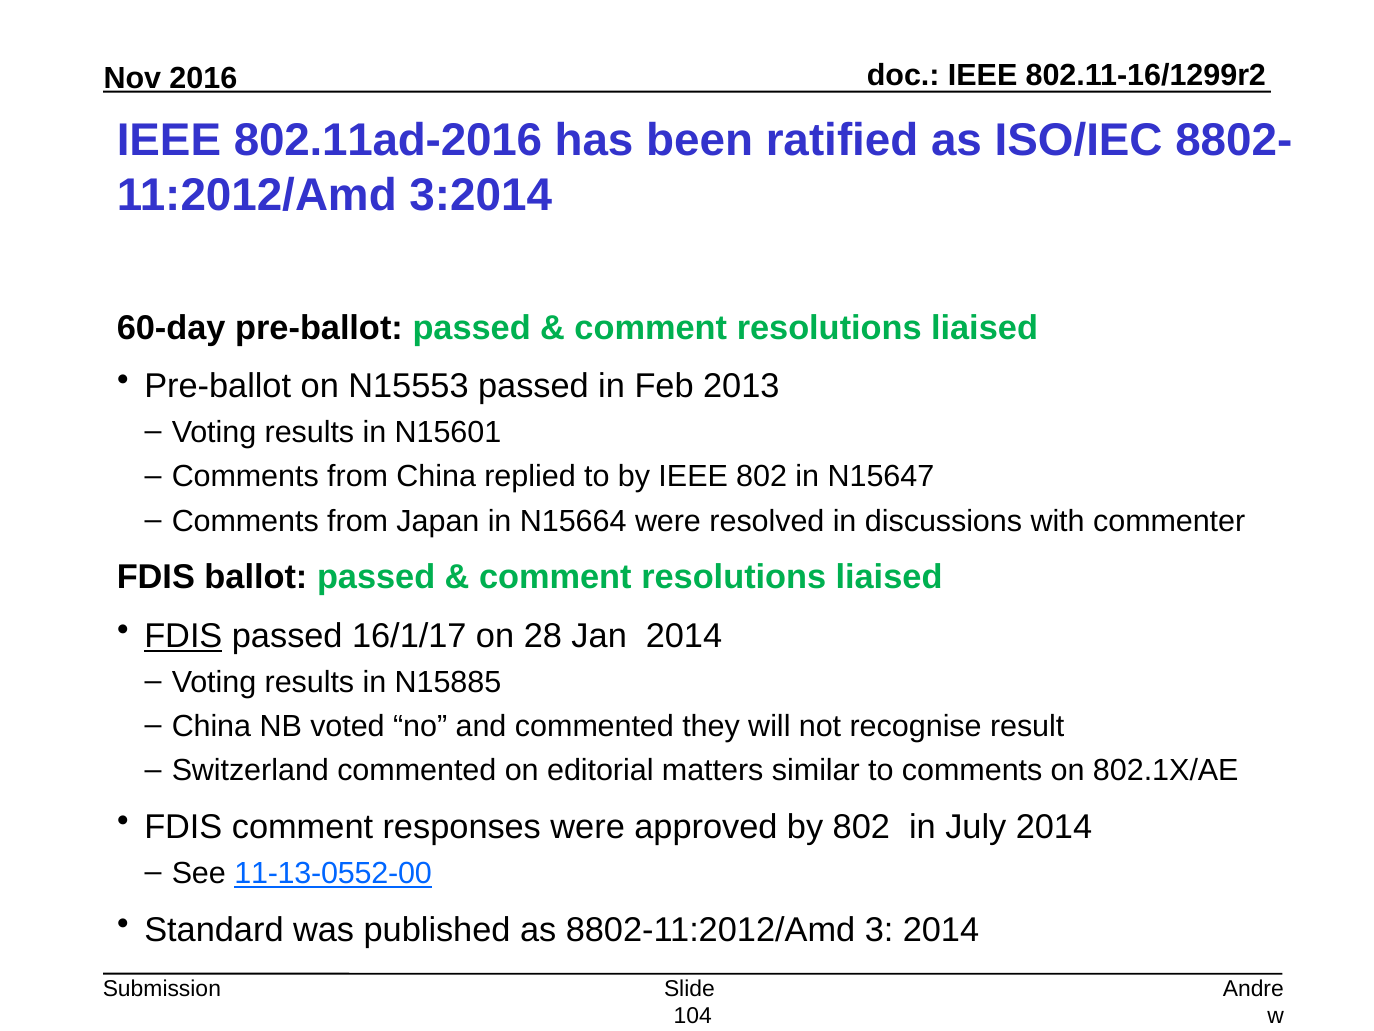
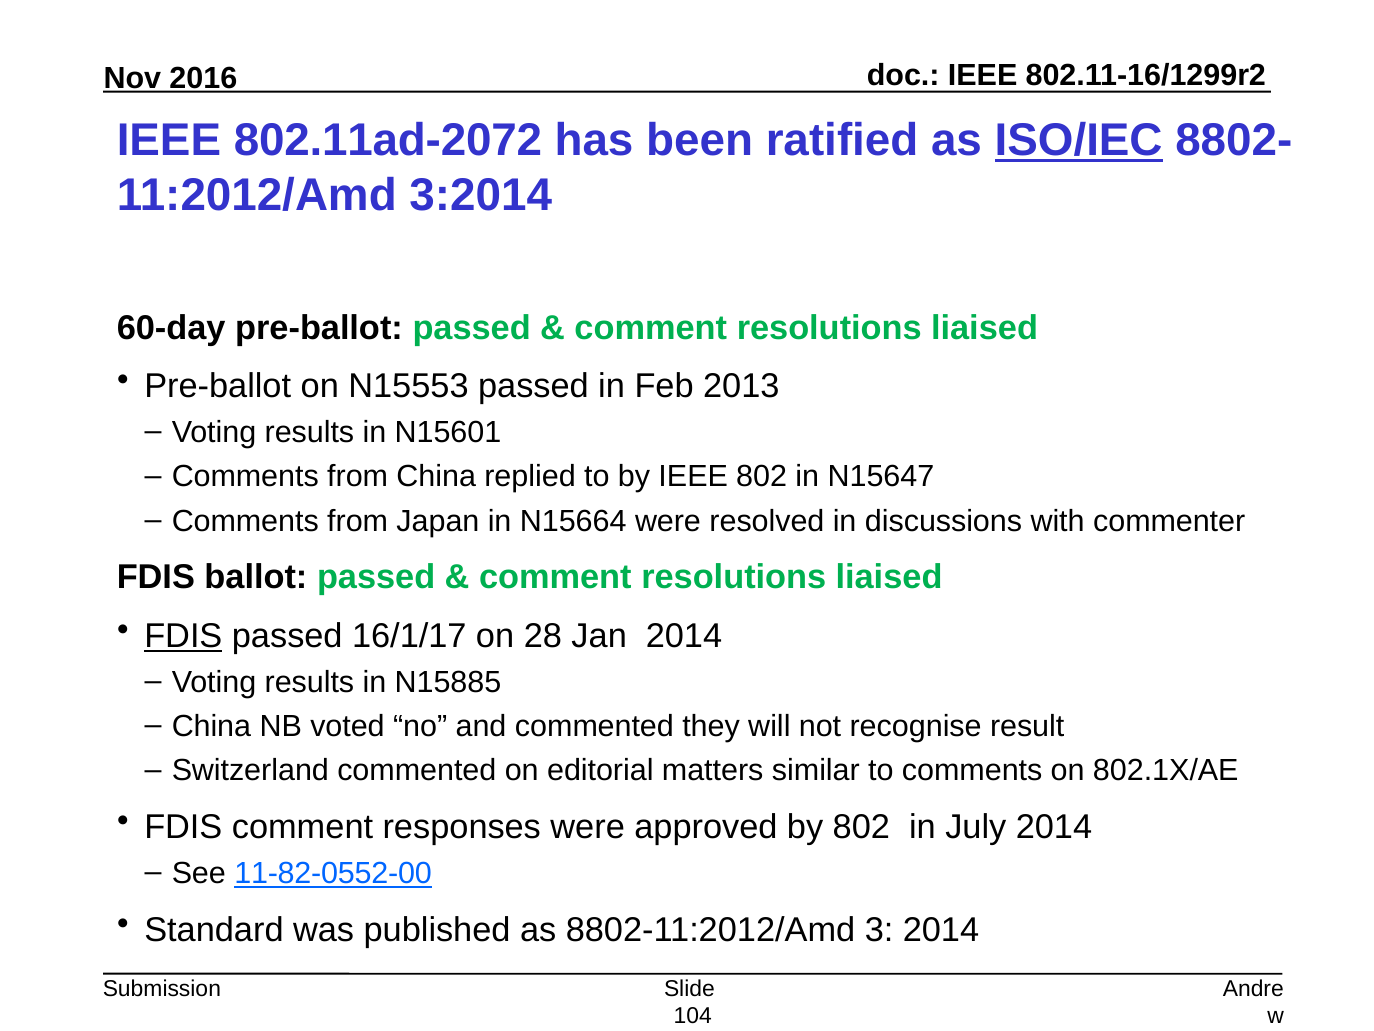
802.11ad-2016: 802.11ad-2016 -> 802.11ad-2072 (388, 141)
ISO/IEC underline: none -> present (1079, 141)
11-13-0552-00: 11-13-0552-00 -> 11-82-0552-00 (333, 873)
